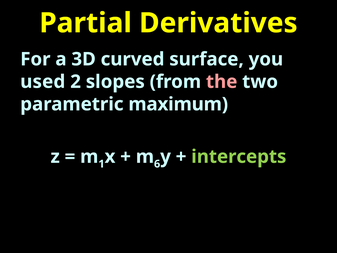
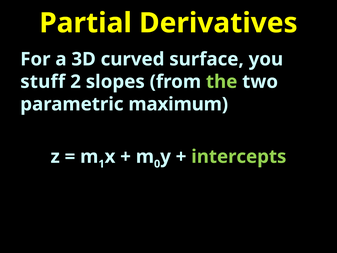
used: used -> stuff (43, 82)
the colour: pink -> light green (222, 82)
6: 6 -> 0 (157, 164)
